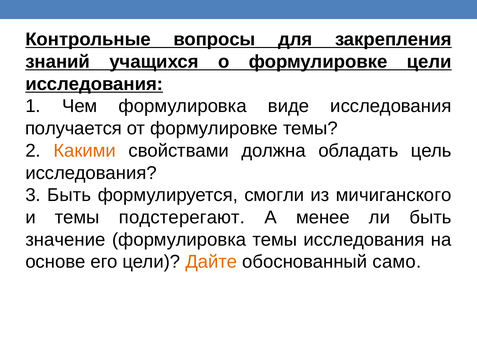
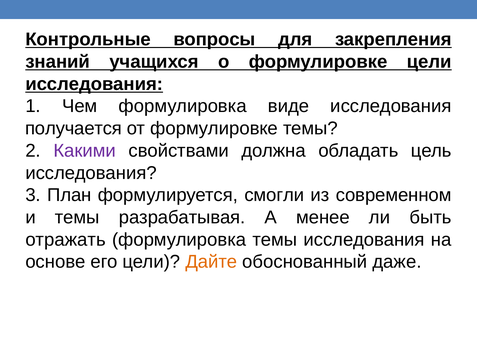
Какими colour: orange -> purple (85, 151)
3 Быть: Быть -> План (69, 196)
мичиганского: мичиганского -> современном (394, 196)
подстерегают: подстерегают -> разрабатывая (182, 218)
значение: значение -> отражать (66, 240)
само: само -> даже (397, 262)
